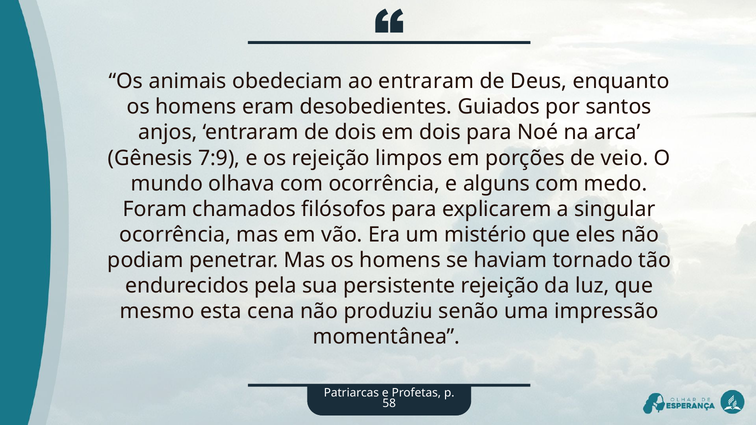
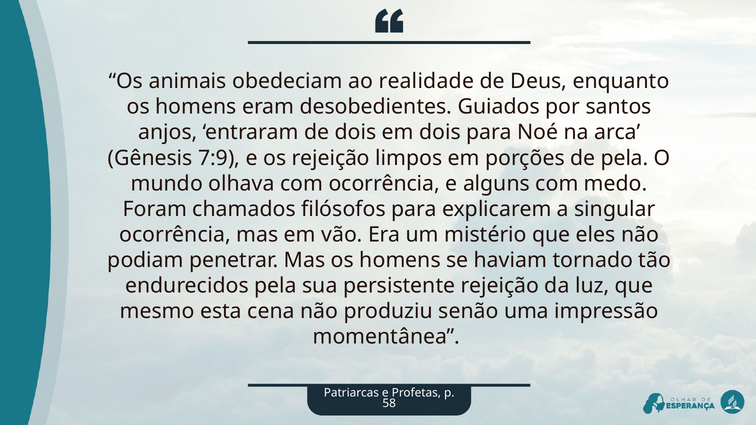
ao entraram: entraram -> realidade (426, 81)
de veio: veio -> pela (625, 158)
